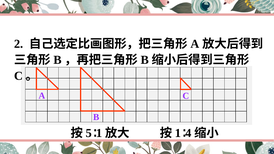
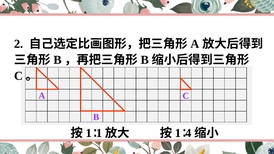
5: 5 -> 1 (89, 133)
